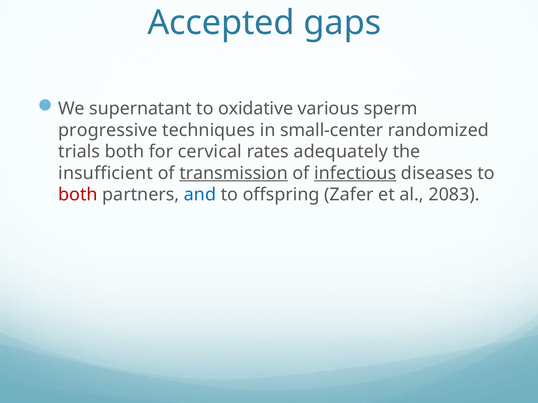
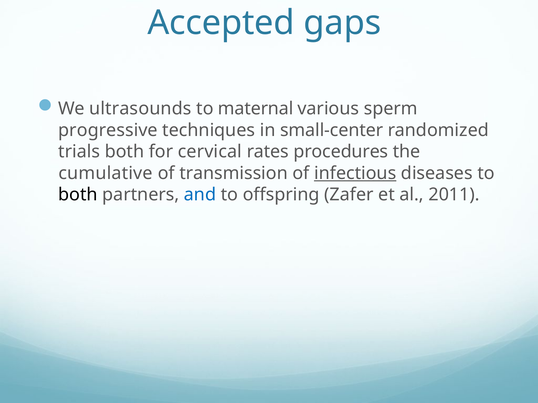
supernatant: supernatant -> ultrasounds (140, 109)
oxidative: oxidative -> maternal (256, 109)
adequately: adequately -> procedures (341, 152)
insufficient: insufficient -> cumulative (106, 173)
transmission underline: present -> none (234, 173)
both colour: red -> black (78, 195)
2083: 2083 -> 2011 (454, 195)
